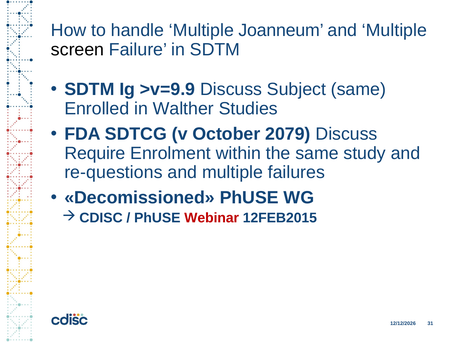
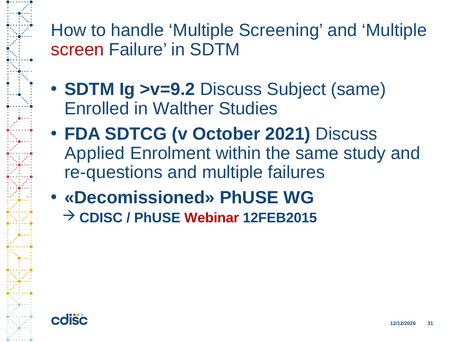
Joanneum: Joanneum -> Screening (281, 30)
screen colour: black -> red (78, 50)
>v=9.9: >v=9.9 -> >v=9.2 (168, 89)
2079: 2079 -> 2021 (288, 134)
Require: Require -> Applied (95, 153)
